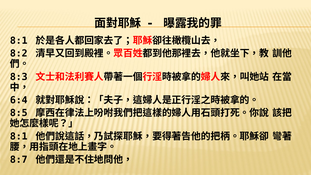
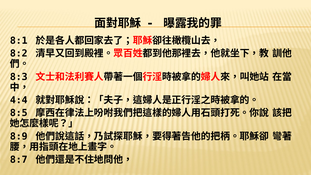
6:4: 6:4 -> 4:4 (19, 100)
8:1: 8:1 -> 8:9 (19, 136)
